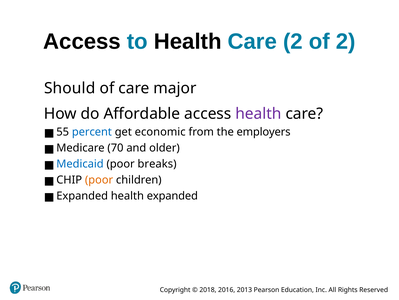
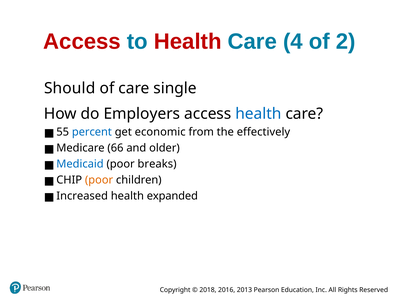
Access colour: black -> red (82, 42)
Health colour: black -> red (188, 42)
Care 2: 2 -> 4 (293, 42)
major: major -> single (175, 88)
Affordable: Affordable -> Employers (142, 113)
health colour: purple -> blue (258, 113)
employers: employers -> effectively (263, 132)
70: 70 -> 66 (115, 148)
Expanded: Expanded -> Increased (82, 196)
